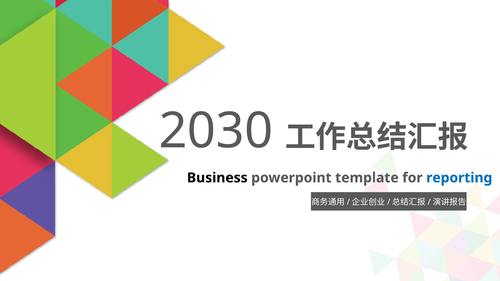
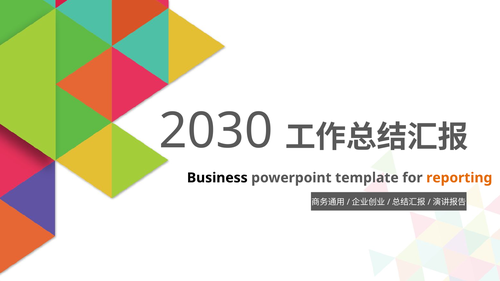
reporting colour: blue -> orange (459, 178)
